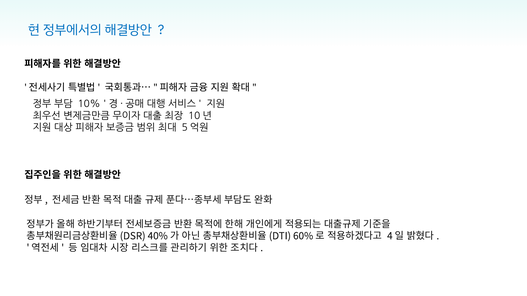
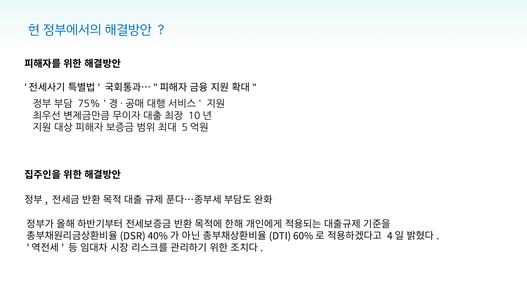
10%: 10% -> 75% (89, 104)
